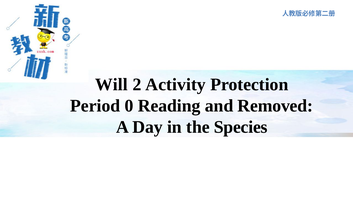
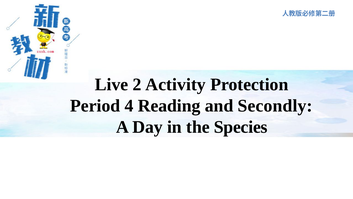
Will: Will -> Live (112, 84)
0: 0 -> 4 (129, 106)
Removed: Removed -> Secondly (275, 106)
